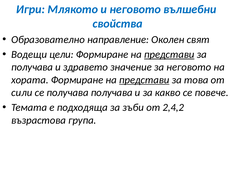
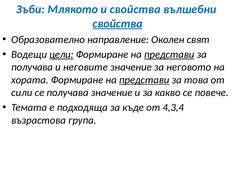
Игри: Игри -> Зъби (30, 9)
и неговото: неговото -> свойства (135, 9)
свойства underline: none -> present (118, 24)
цели underline: none -> present (61, 54)
здравето: здравето -> неговите (85, 67)
получава получава: получава -> значение (112, 92)
зъби: зъби -> къде (133, 107)
2,4,2: 2,4,2 -> 4,3,4 (173, 107)
